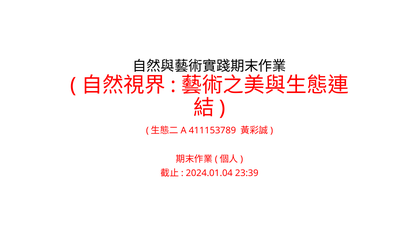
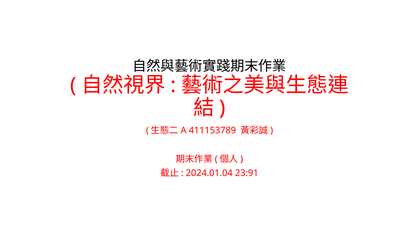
23:39: 23:39 -> 23:91 (247, 173)
